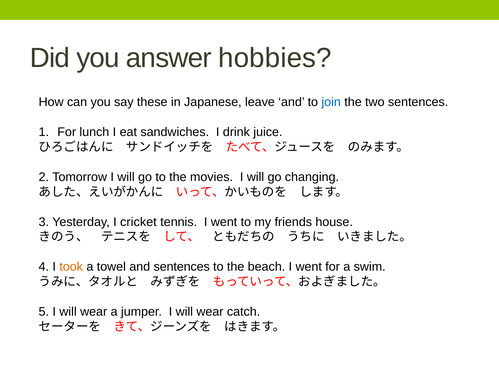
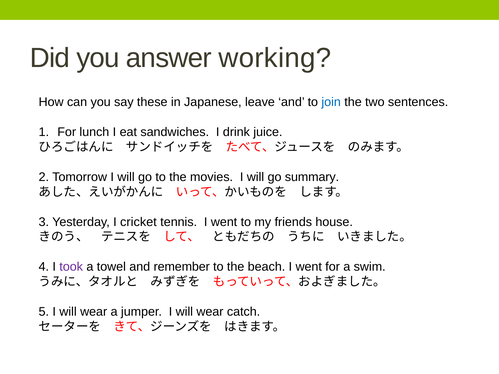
hobbies: hobbies -> working (275, 58)
changing: changing -> summary (312, 177)
took colour: orange -> purple (71, 267)
and sentences: sentences -> remember (182, 267)
